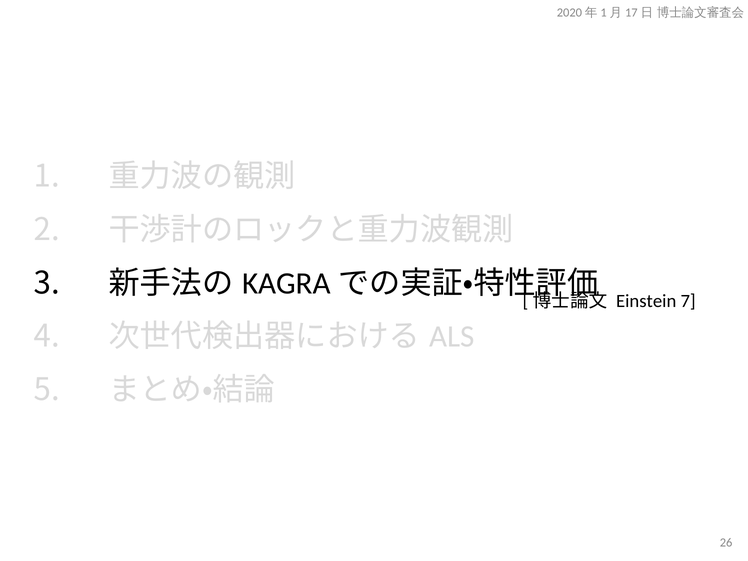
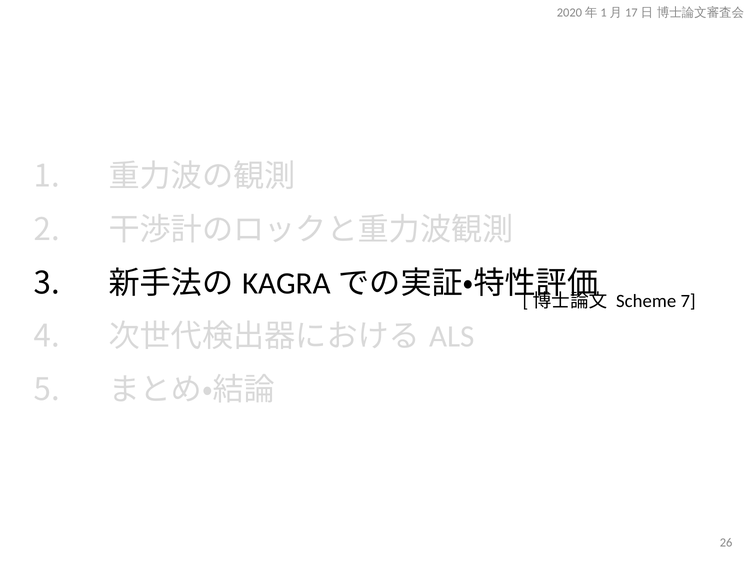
Einstein: Einstein -> Scheme (646, 301)
